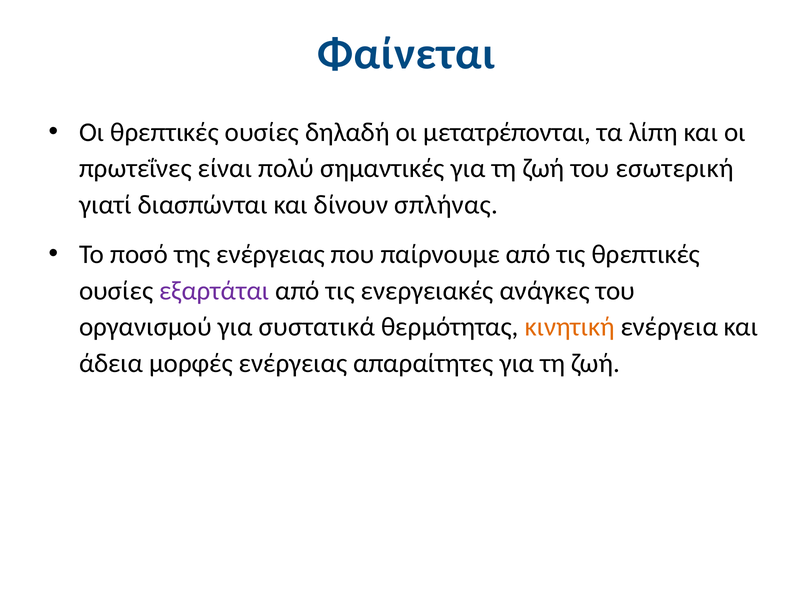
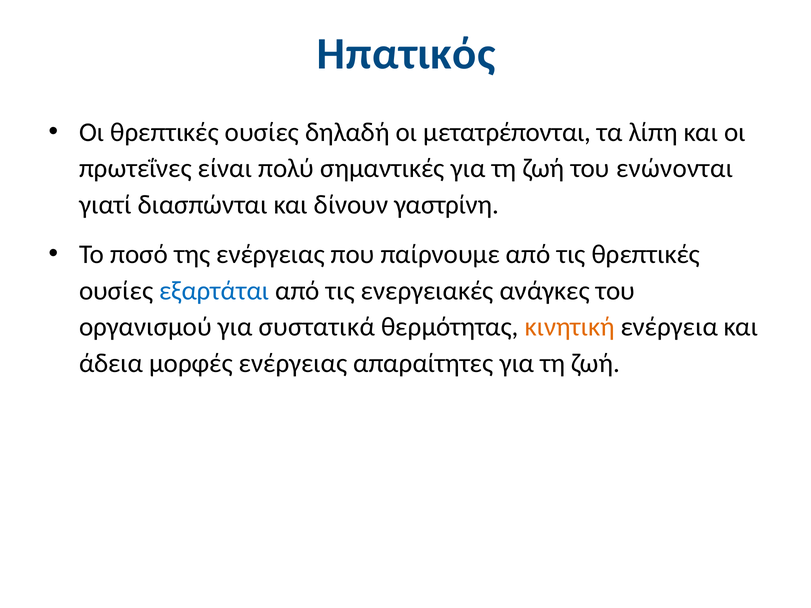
Φαίνεται: Φαίνεται -> Ηπατικός (406, 54)
εσωτερική: εσωτερική -> ενώνονται (675, 168)
σπλήνας: σπλήνας -> γαστρίνη (446, 205)
εξαρτάται colour: purple -> blue (214, 291)
